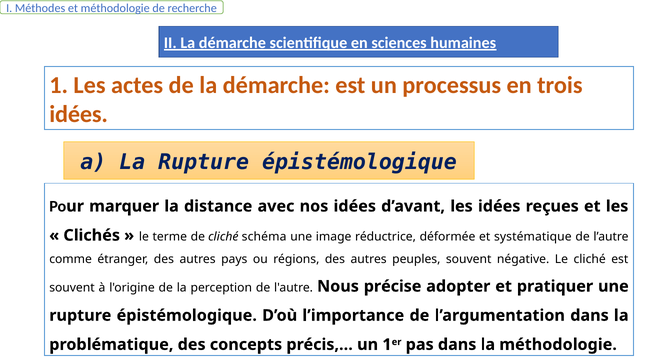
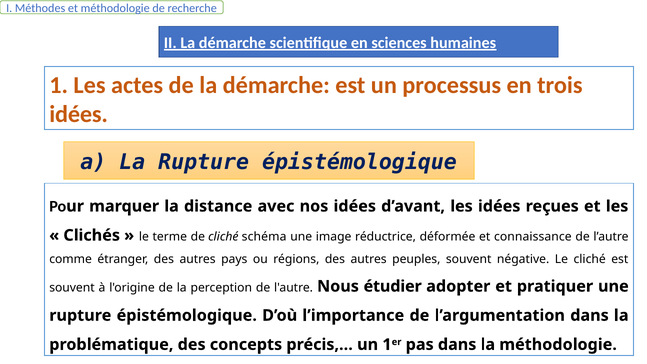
systématique: systématique -> connaissance (533, 237)
précise: précise -> étudier (393, 286)
